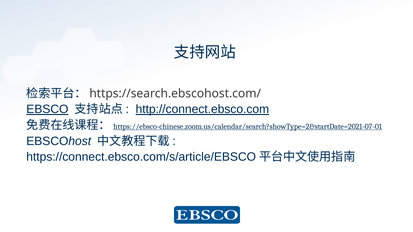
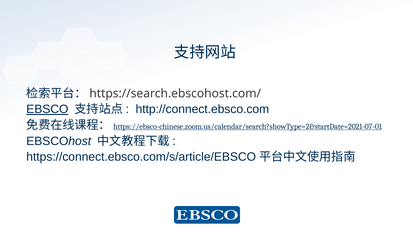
http://connect.ebsco.com underline: present -> none (202, 109)
